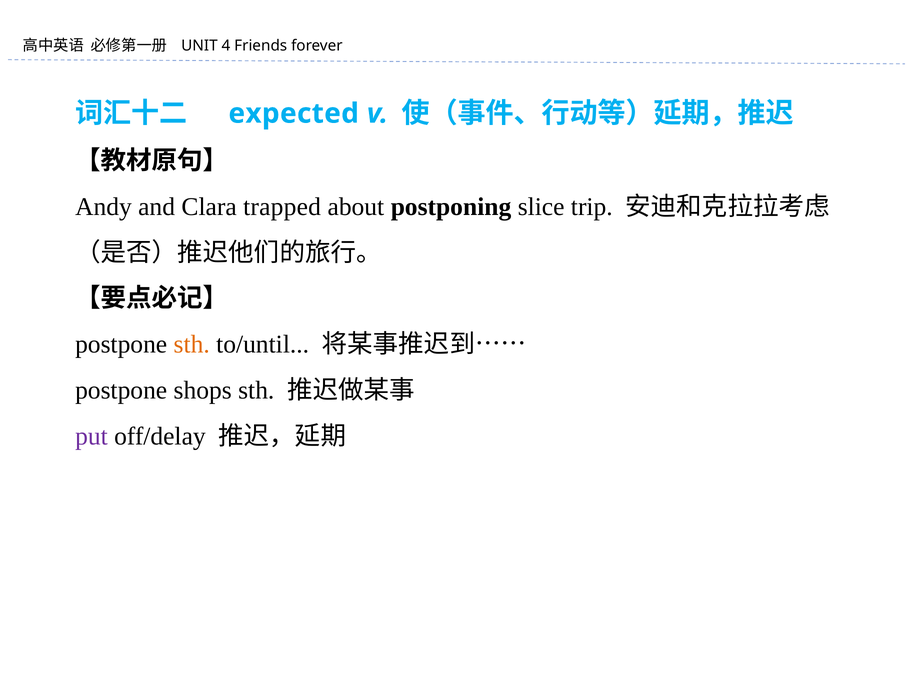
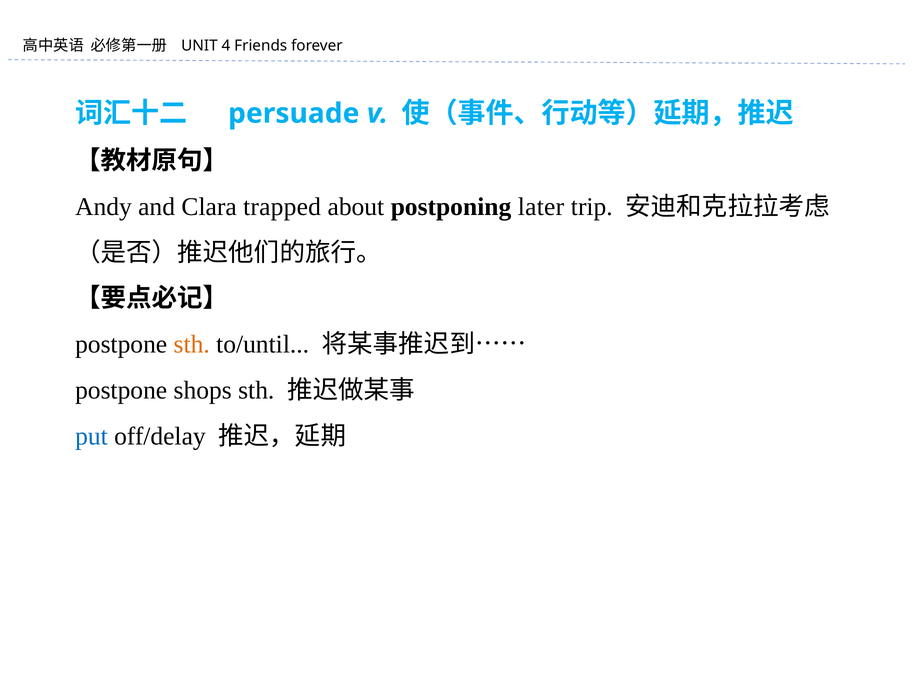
expected: expected -> persuade (294, 113)
slice: slice -> later (541, 207)
put colour: purple -> blue (91, 436)
